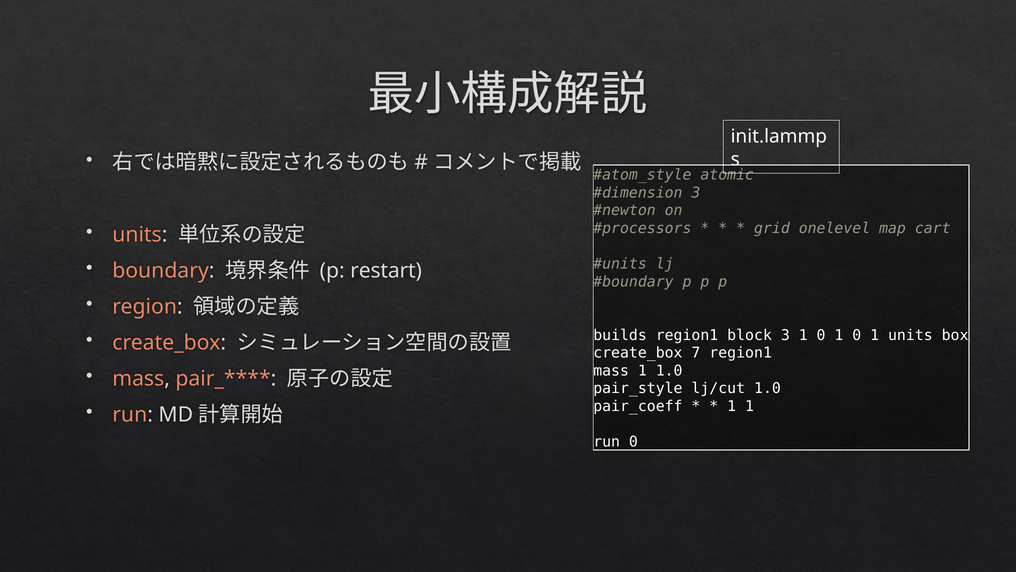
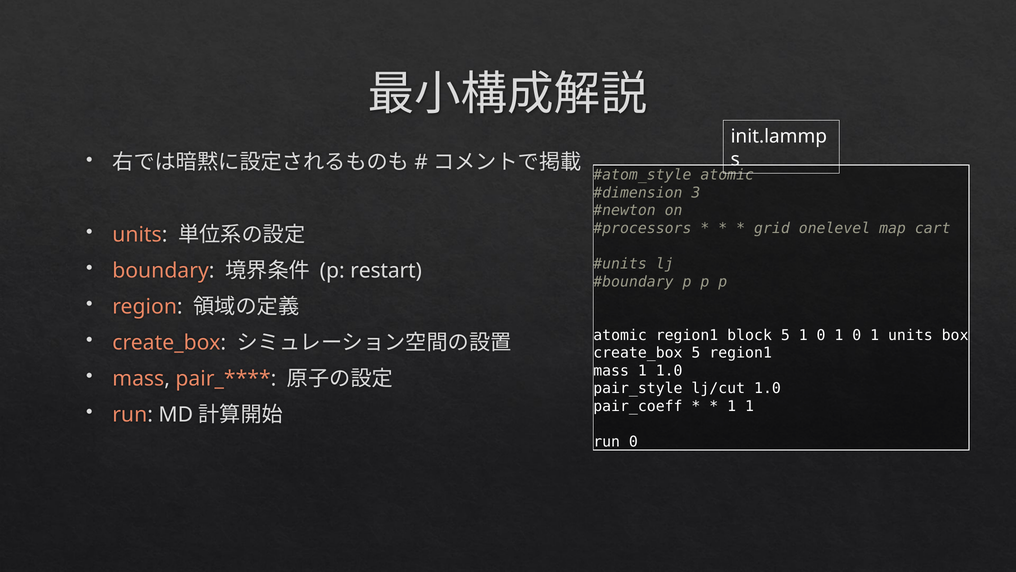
builds: builds -> atomic (620, 335)
block 3: 3 -> 5 (785, 335)
create_box 7: 7 -> 5 (696, 353)
